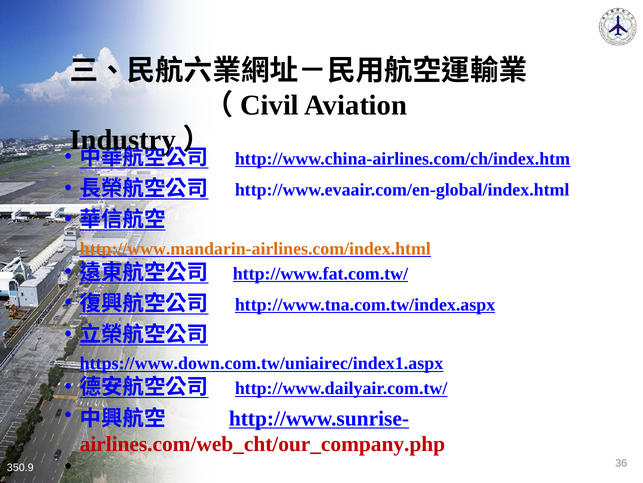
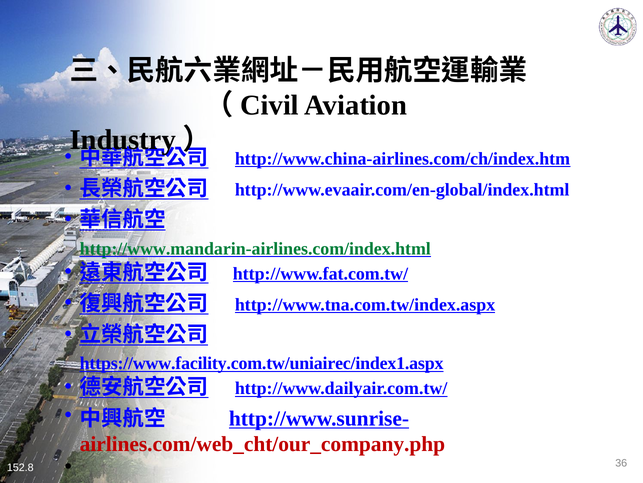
http://www.mandarin-airlines.com/index.html colour: orange -> green (255, 248)
https://www.down.com.tw/uniairec/index1.aspx: https://www.down.com.tw/uniairec/index1.aspx -> https://www.facility.com.tw/uniairec/index1.aspx (262, 363)
350.9: 350.9 -> 152.8 (20, 467)
